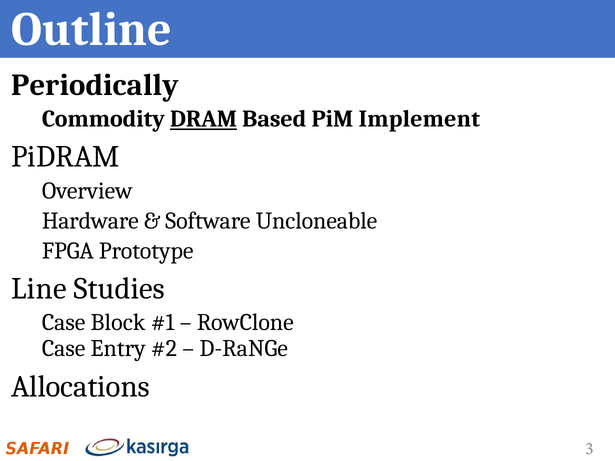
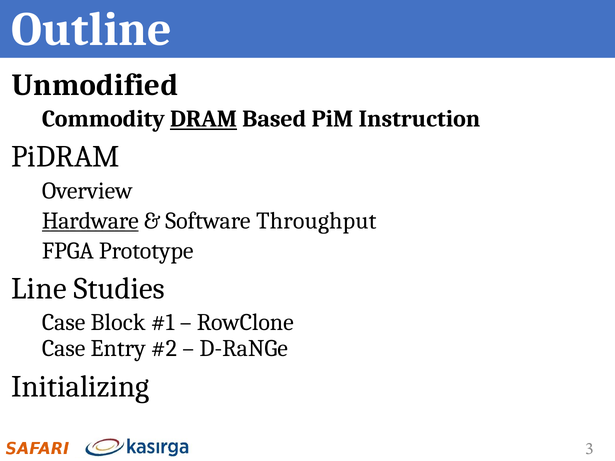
Periodically: Periodically -> Unmodified (95, 85)
Implement: Implement -> Instruction (419, 119)
Hardware underline: none -> present (90, 221)
Uncloneable: Uncloneable -> Throughput (316, 221)
Allocations: Allocations -> Initializing (80, 387)
